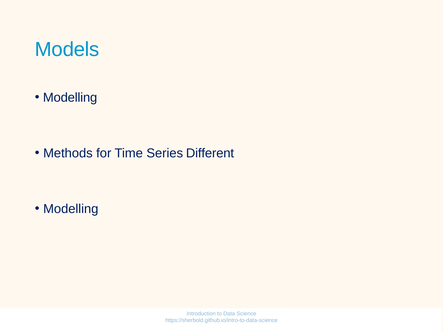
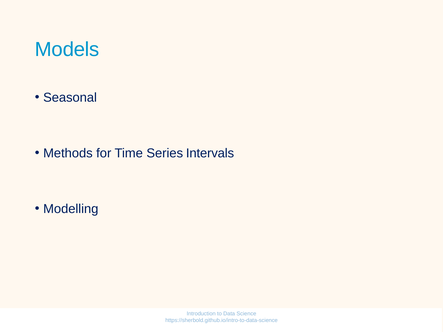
Modelling: Modelling -> Seasonal (70, 98)
Different: Different -> Intervals (210, 153)
